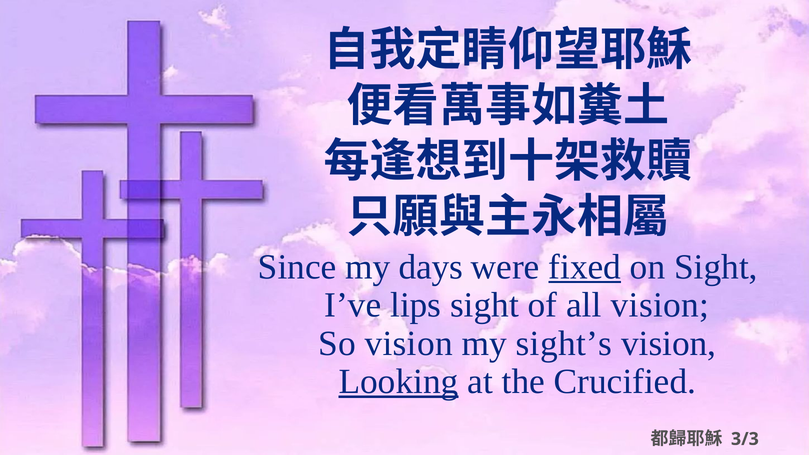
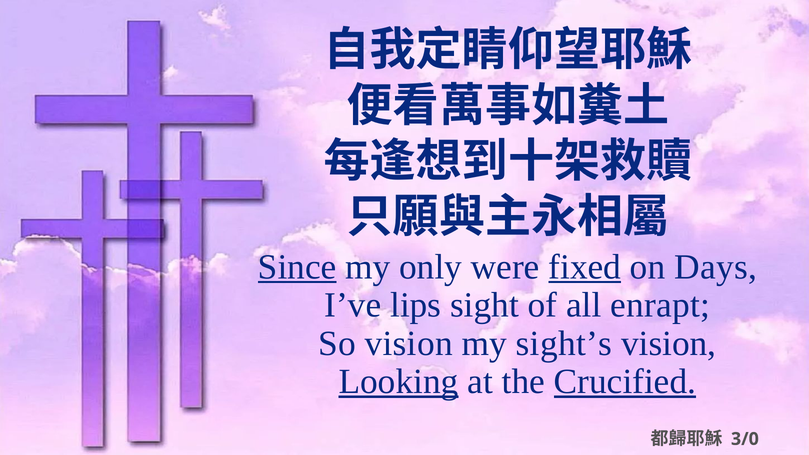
Since underline: none -> present (297, 267)
days: days -> only (431, 267)
on Sight: Sight -> Days (716, 267)
all vision: vision -> enrapt (660, 305)
Crucified underline: none -> present (625, 382)
3/3: 3/3 -> 3/0 (745, 439)
